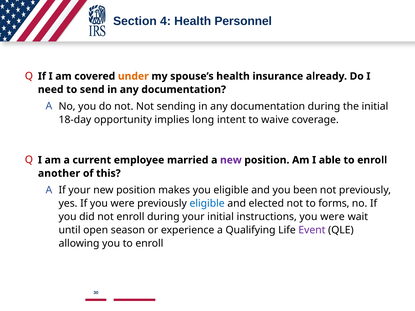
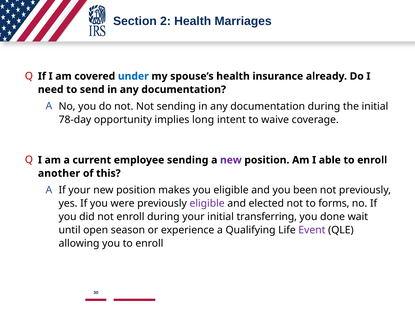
4: 4 -> 2 (165, 21)
Personnel: Personnel -> Marriages (243, 21)
under colour: orange -> blue (133, 76)
18-day: 18-day -> 78-day (75, 120)
employee married: married -> sending (188, 160)
eligible colour: blue -> purple (207, 204)
instructions: instructions -> transferring (267, 217)
were: were -> done (333, 217)
